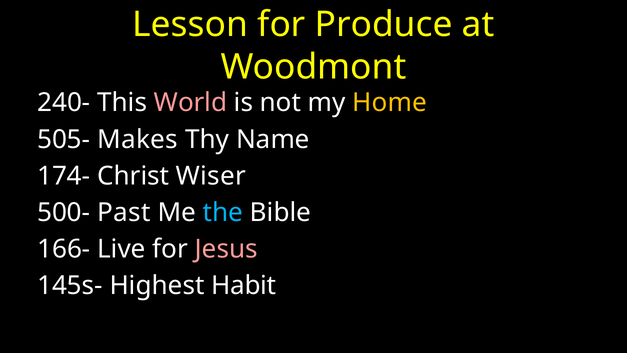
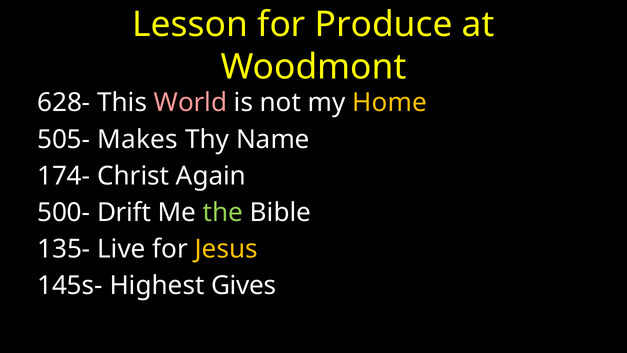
240-: 240- -> 628- (64, 103)
Wiser: Wiser -> Again (211, 176)
Past: Past -> Drift (124, 212)
the colour: light blue -> light green (223, 212)
166-: 166- -> 135- (64, 249)
Jesus colour: pink -> yellow (226, 249)
Habit: Habit -> Gives (244, 286)
